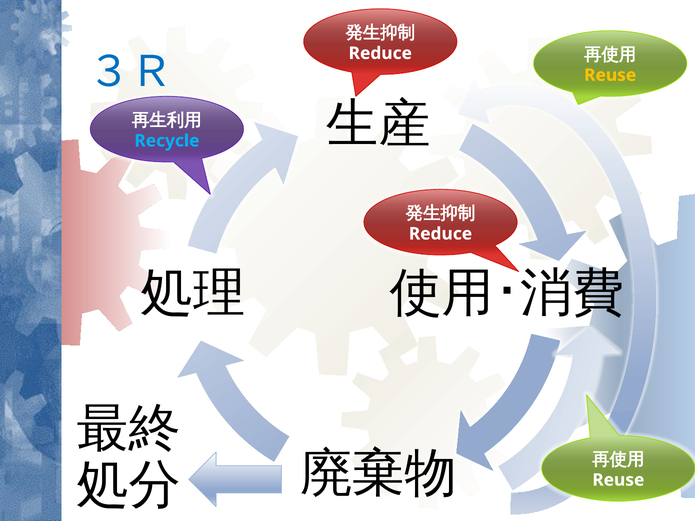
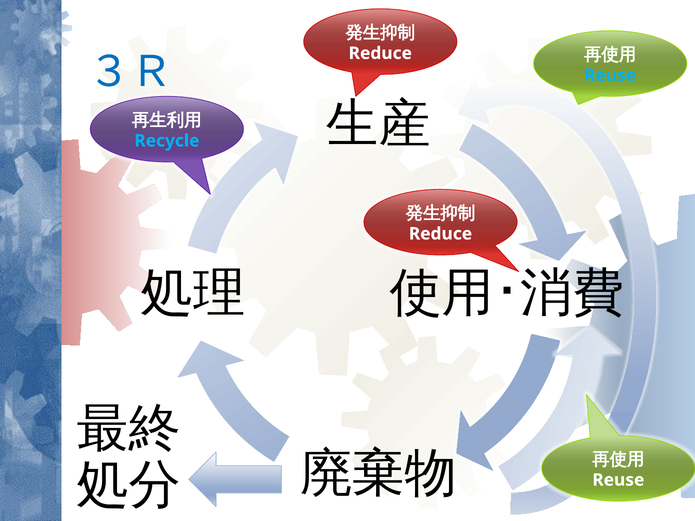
Reuse colour: yellow -> light blue (610, 75)
